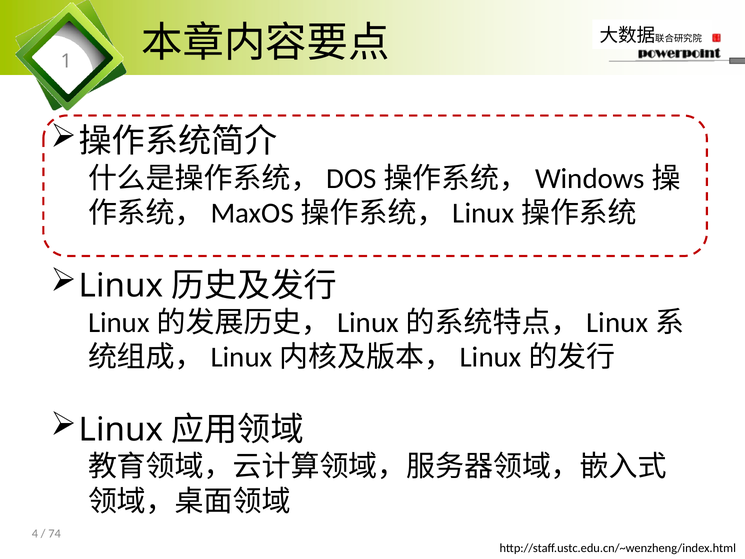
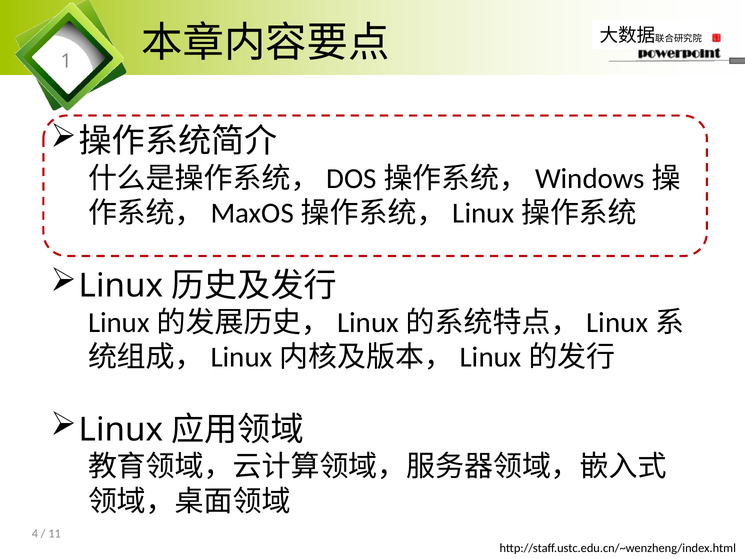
74: 74 -> 11 (55, 533)
